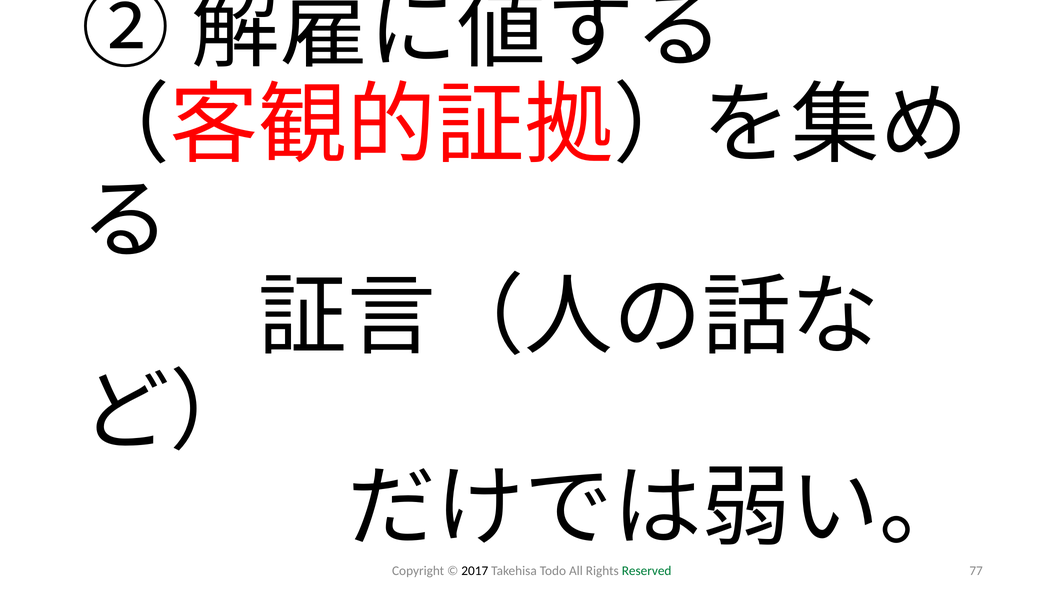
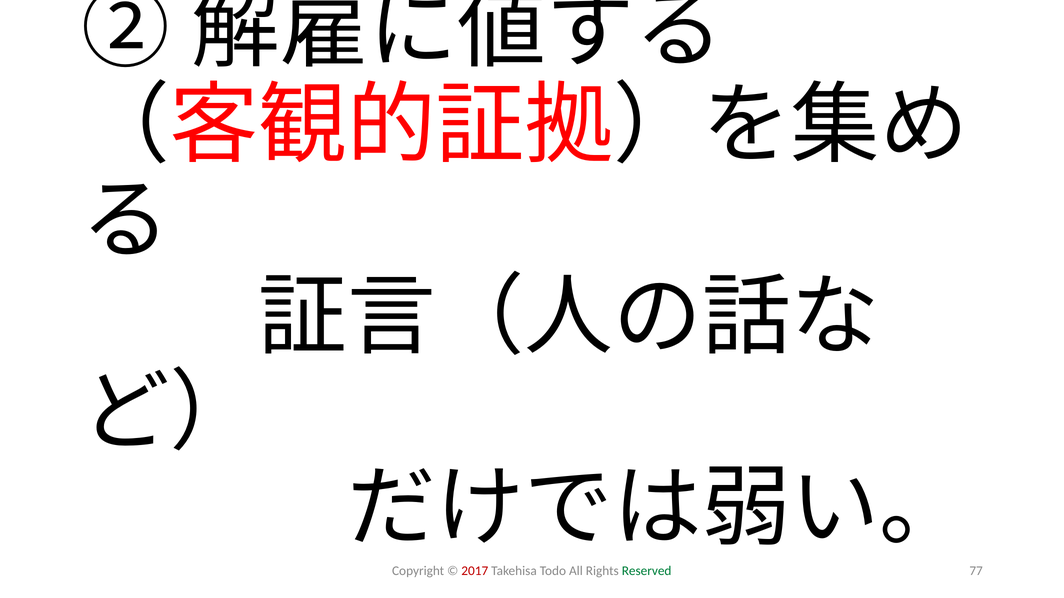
2017 colour: black -> red (475, 572)
